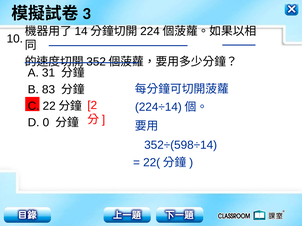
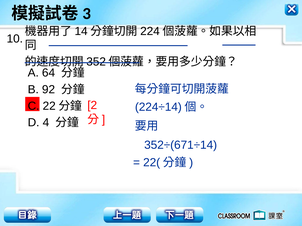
31: 31 -> 64 (49, 73)
83: 83 -> 92 (49, 90)
0: 0 -> 4 (46, 123)
352÷(598÷14: 352÷(598÷14 -> 352÷(671÷14 (181, 145)
